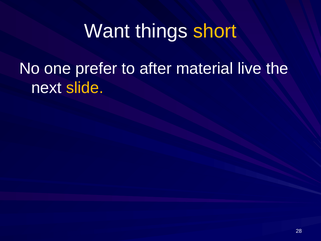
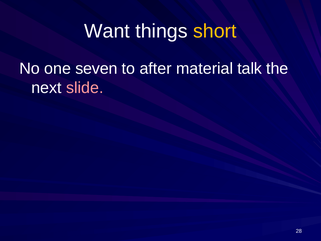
prefer: prefer -> seven (96, 69)
live: live -> talk (250, 69)
slide colour: yellow -> pink (85, 88)
